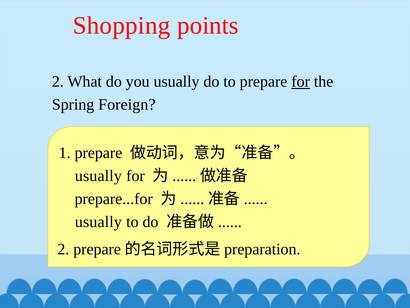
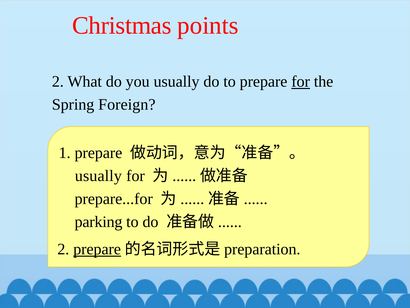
Shopping: Shopping -> Christmas (122, 26)
usually: usually -> parking (99, 222)
prepare underline: none -> present (97, 249)
